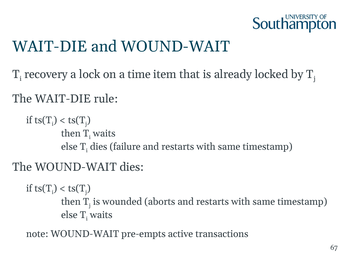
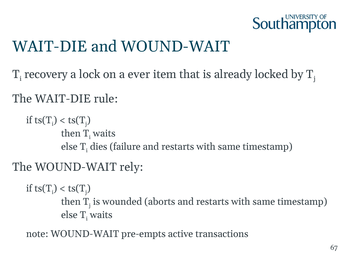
time: time -> ever (139, 74)
WOUND-WAIT dies: dies -> rely (132, 167)
